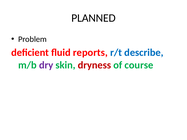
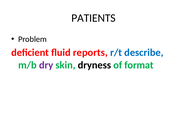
PLANNED: PLANNED -> PATIENTS (94, 18)
dryness colour: red -> black (94, 65)
course: course -> format (139, 65)
